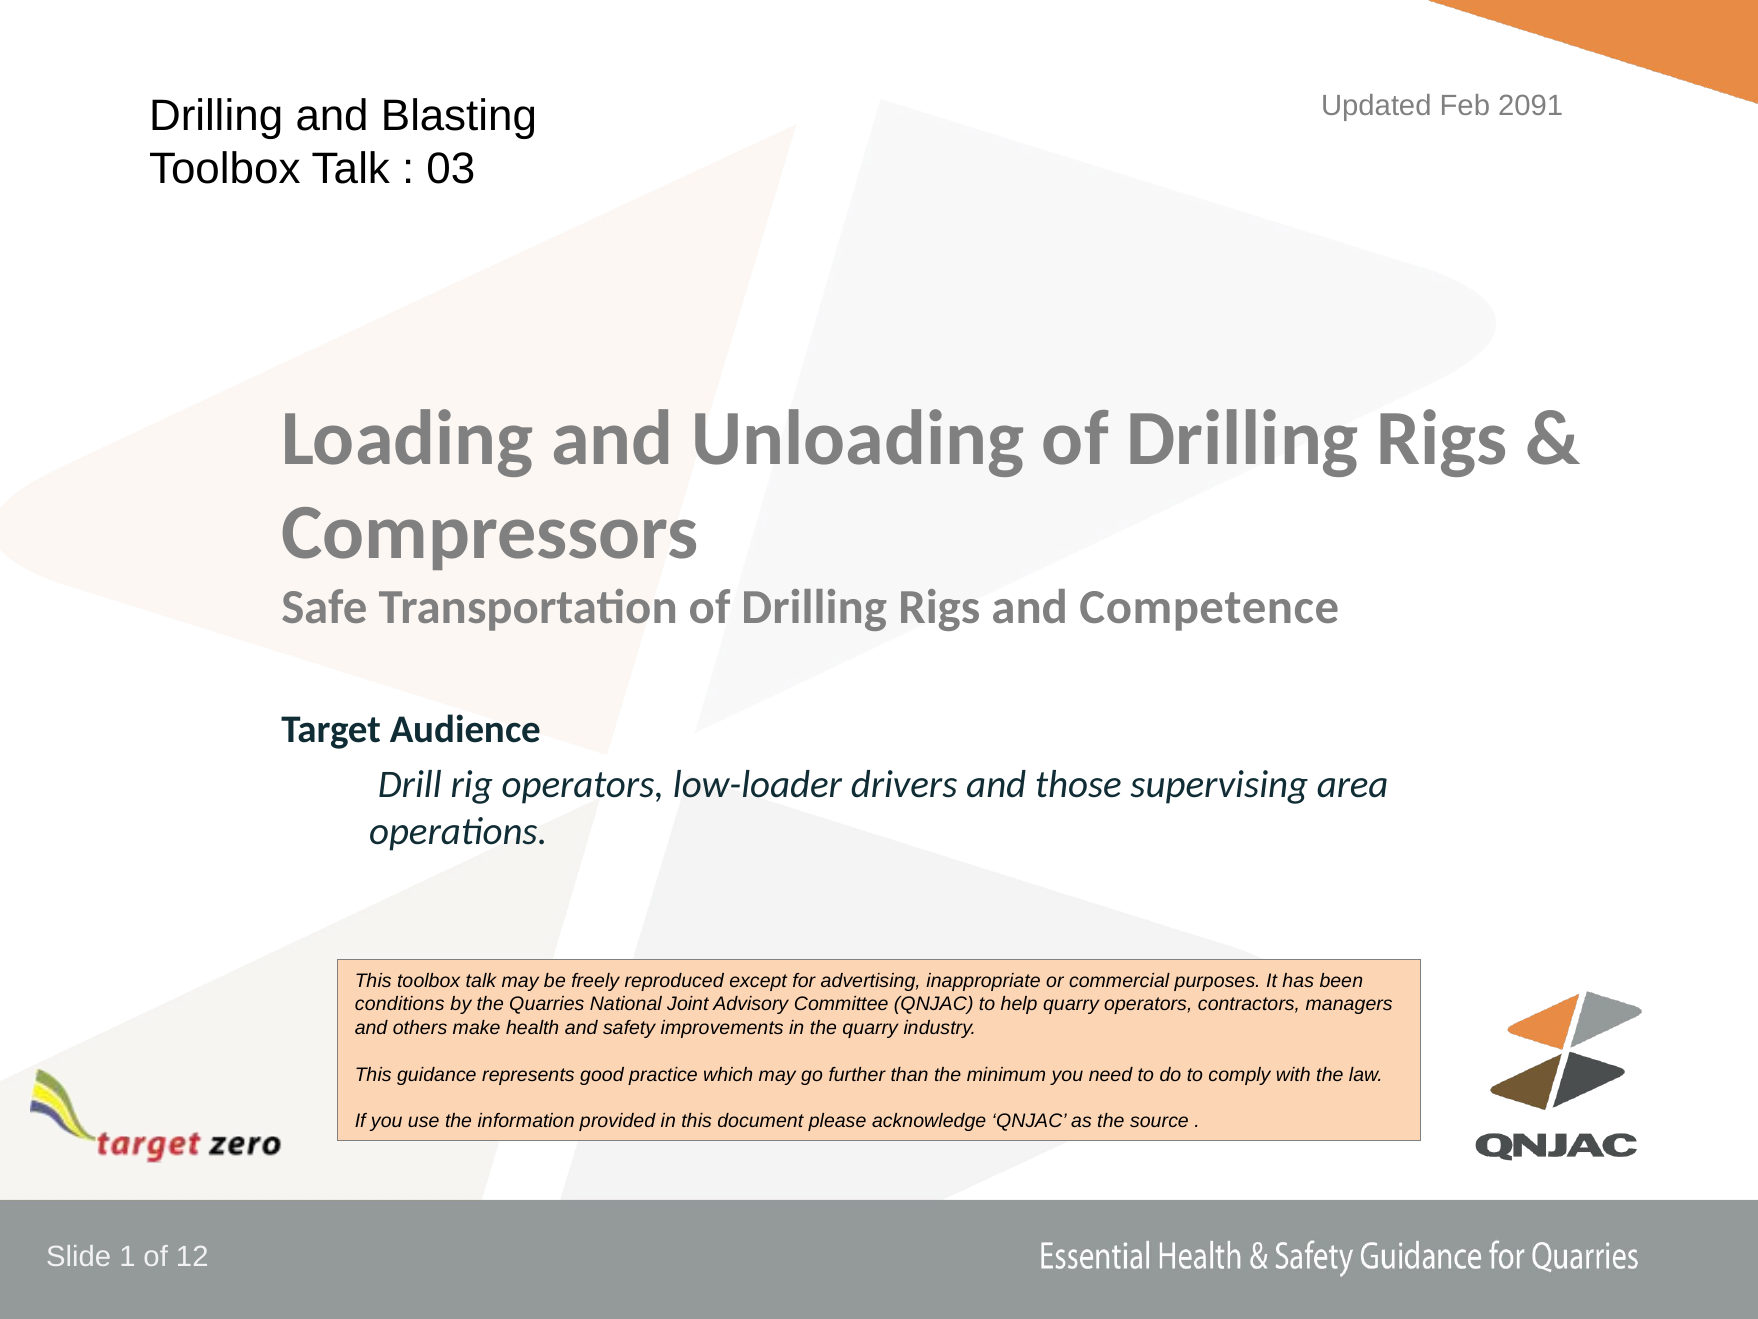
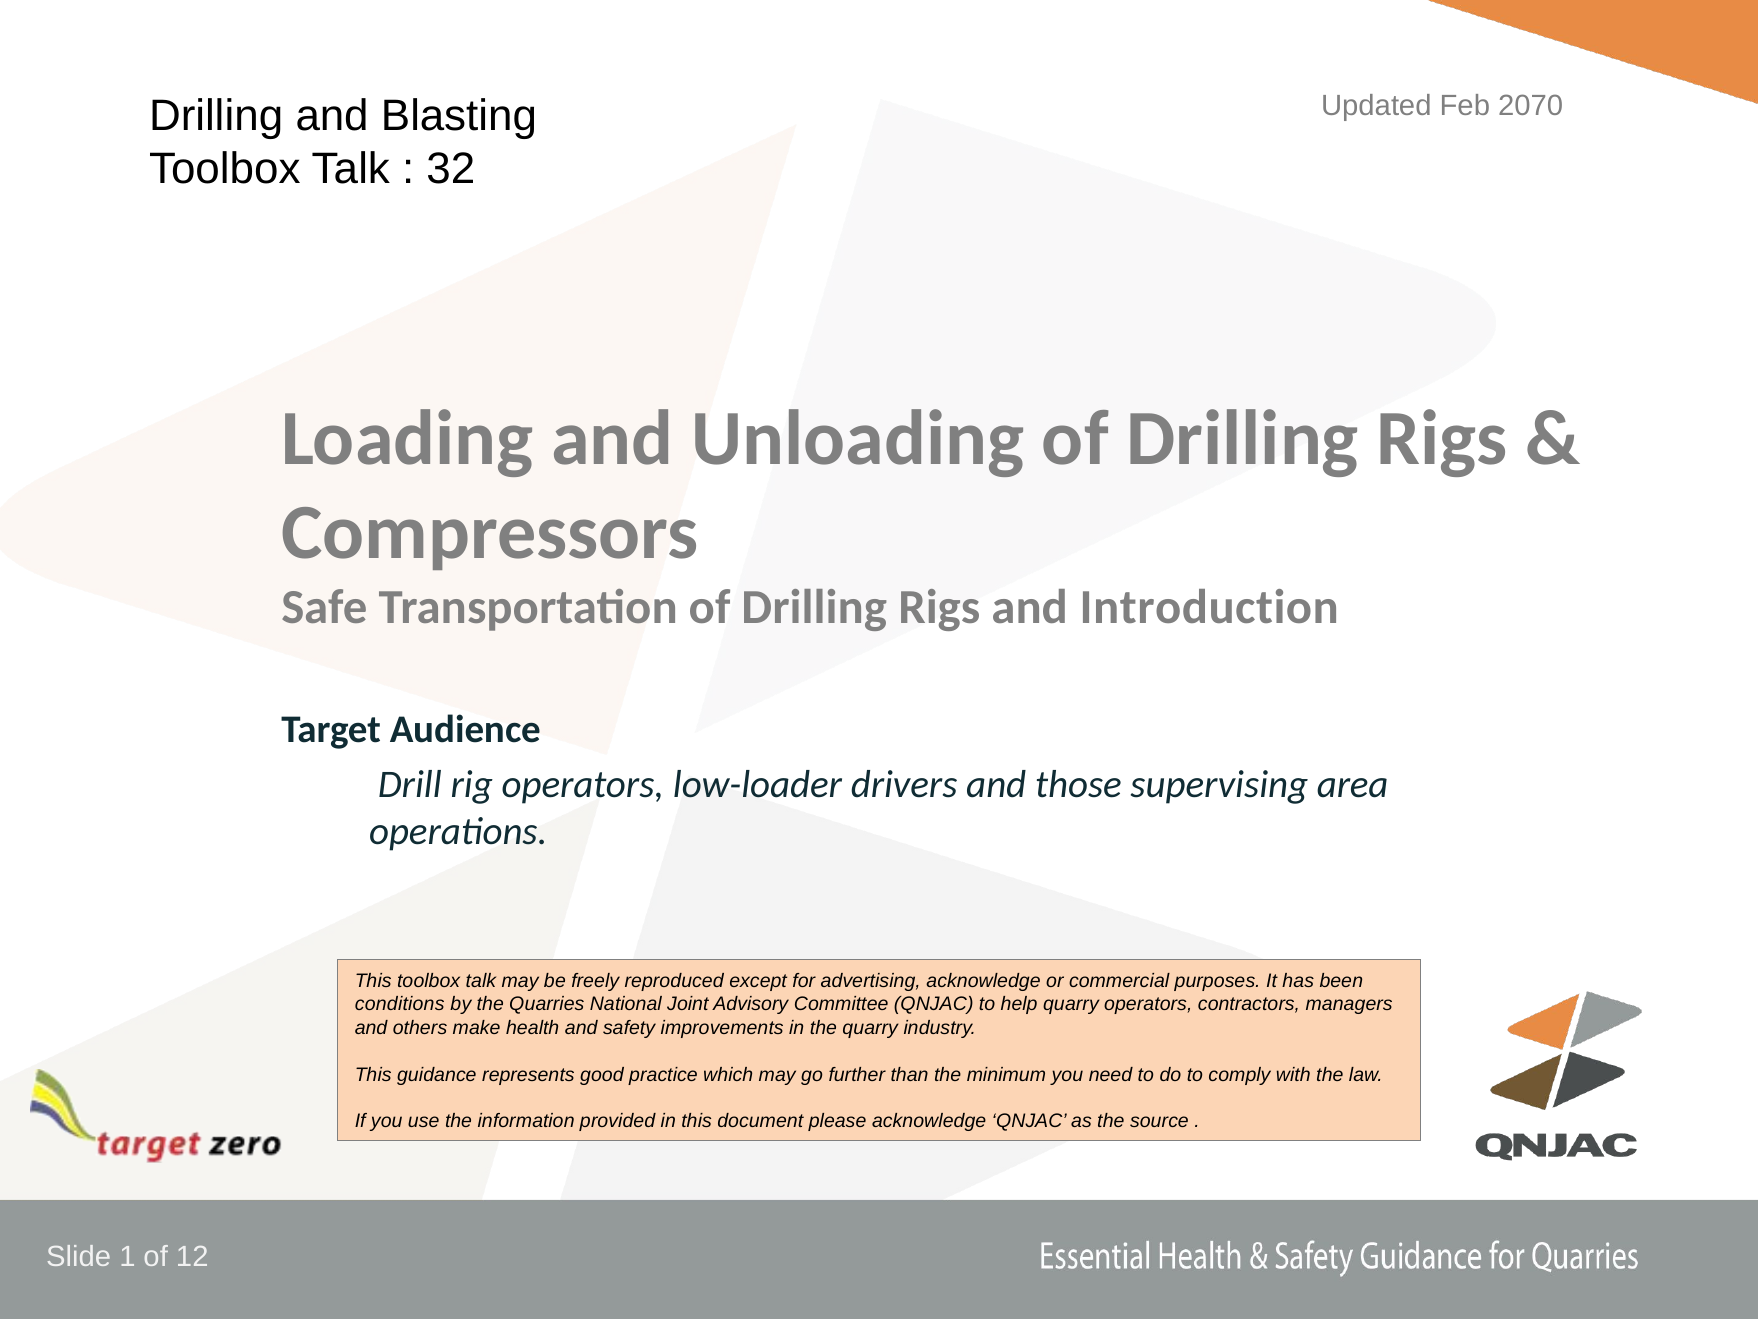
2091: 2091 -> 2070 (1531, 106)
03: 03 -> 32 (451, 169)
Competence: Competence -> Introduction (1209, 607)
advertising inappropriate: inappropriate -> acknowledge (984, 981)
